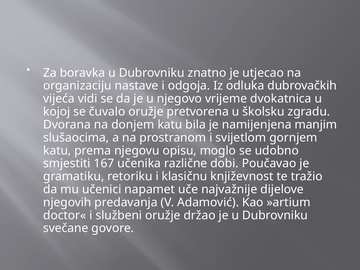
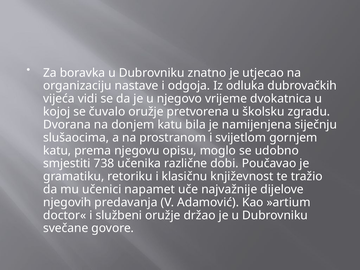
manjim: manjim -> siječnju (316, 125)
167: 167 -> 738 (104, 163)
